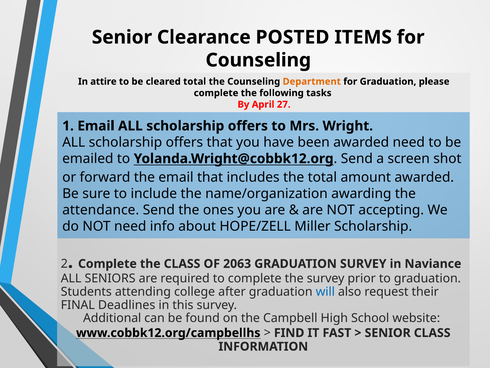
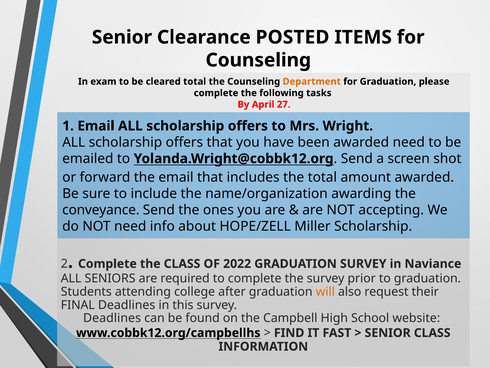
attire: attire -> exam (103, 81)
attendance: attendance -> conveyance (101, 210)
2063: 2063 -> 2022 (237, 263)
will colour: blue -> orange (325, 291)
Additional: Additional -> Deadlines (112, 318)
